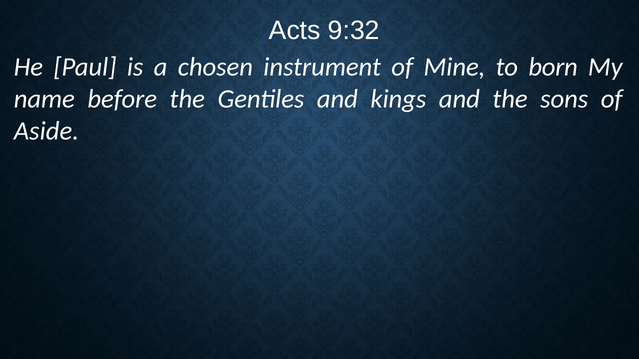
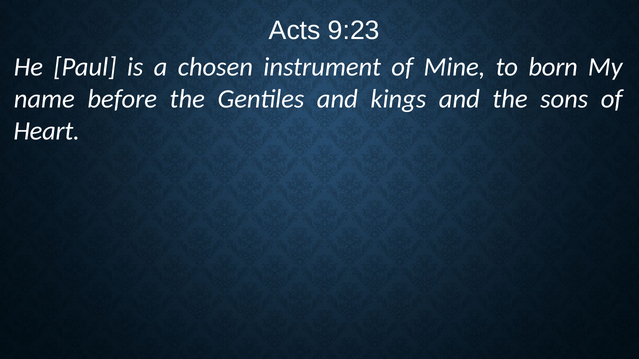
9:32: 9:32 -> 9:23 (354, 31)
Aside: Aside -> Heart (47, 131)
